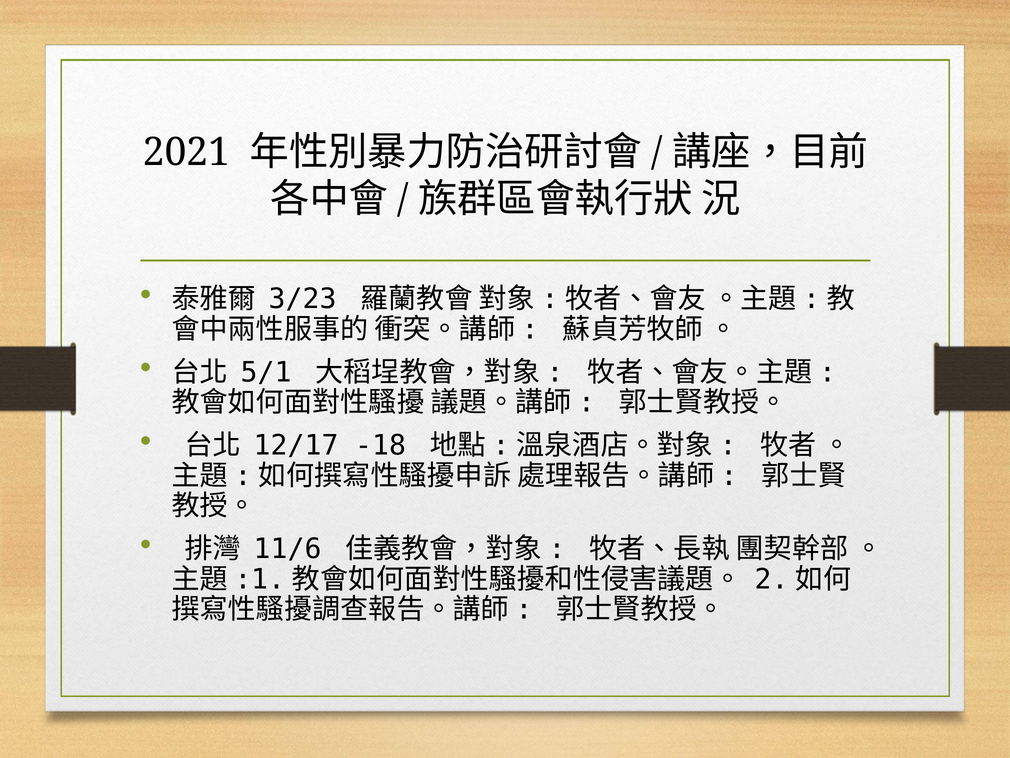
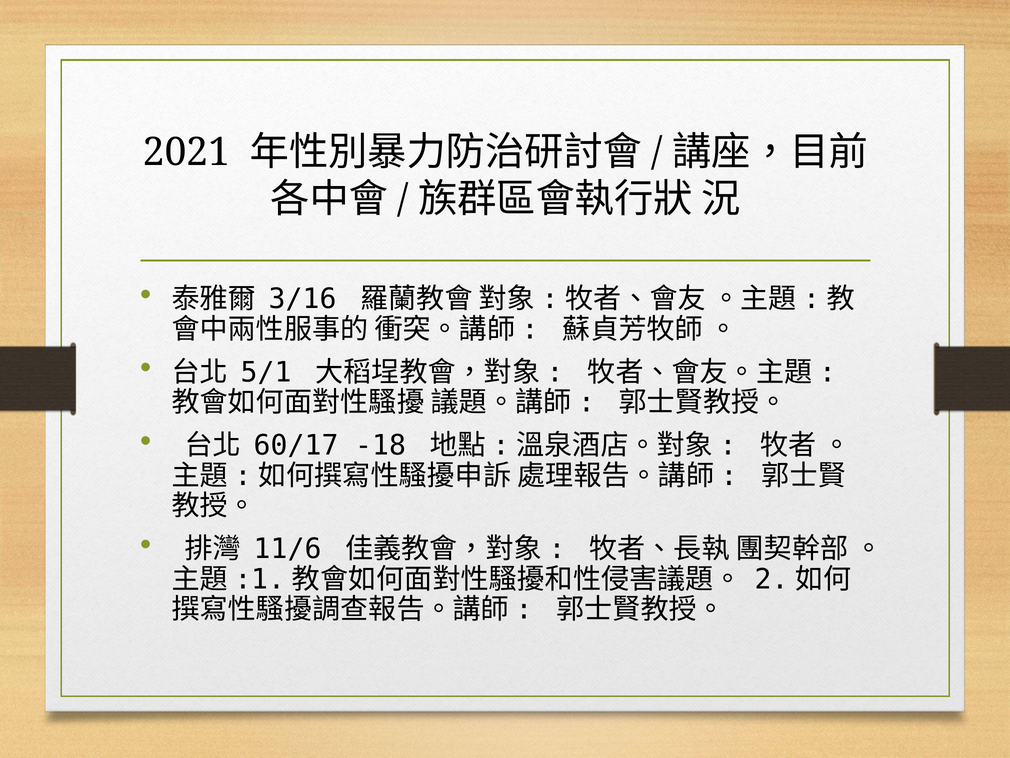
3/23: 3/23 -> 3/16 (303, 299)
12/17: 12/17 -> 60/17 (296, 445)
